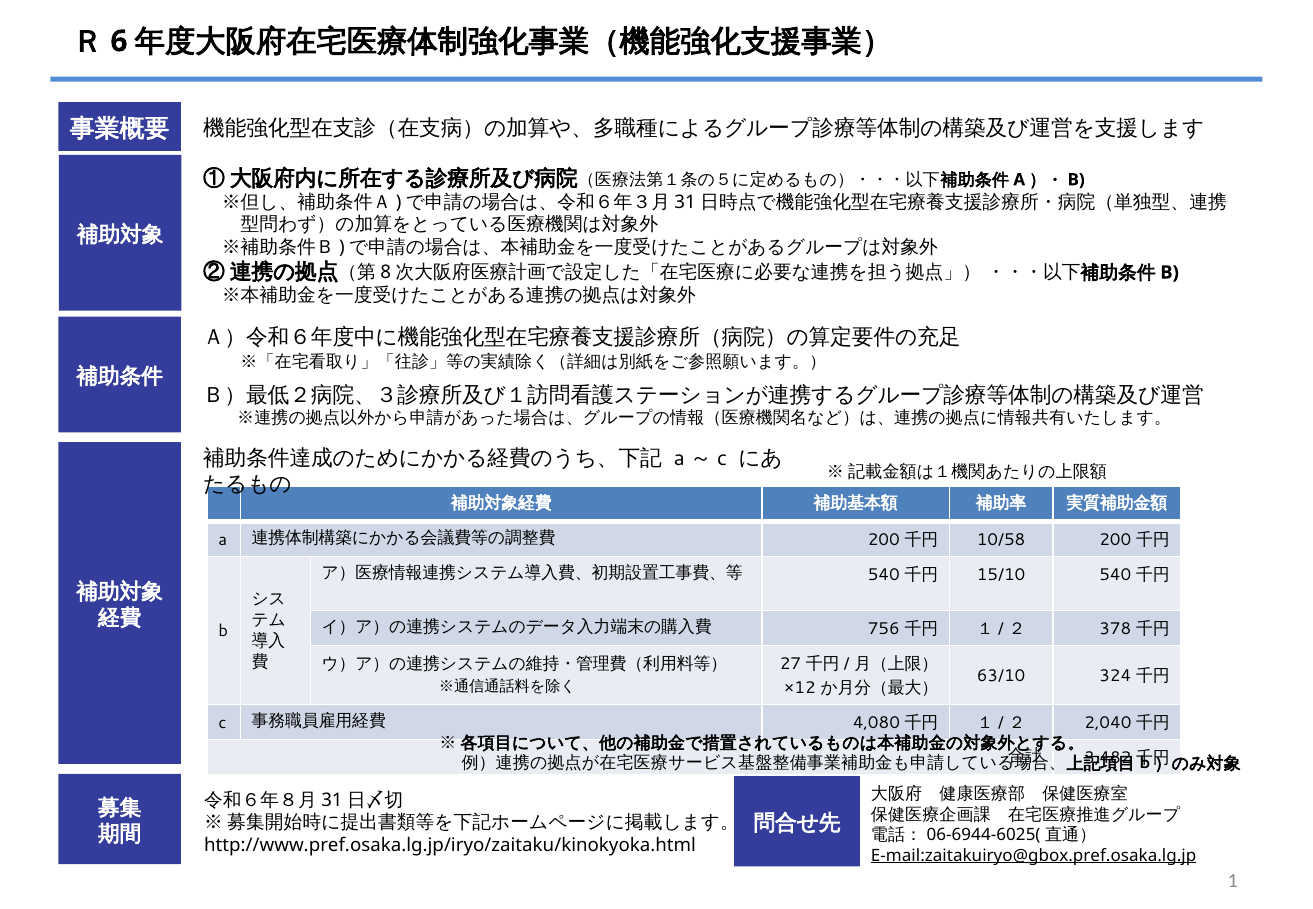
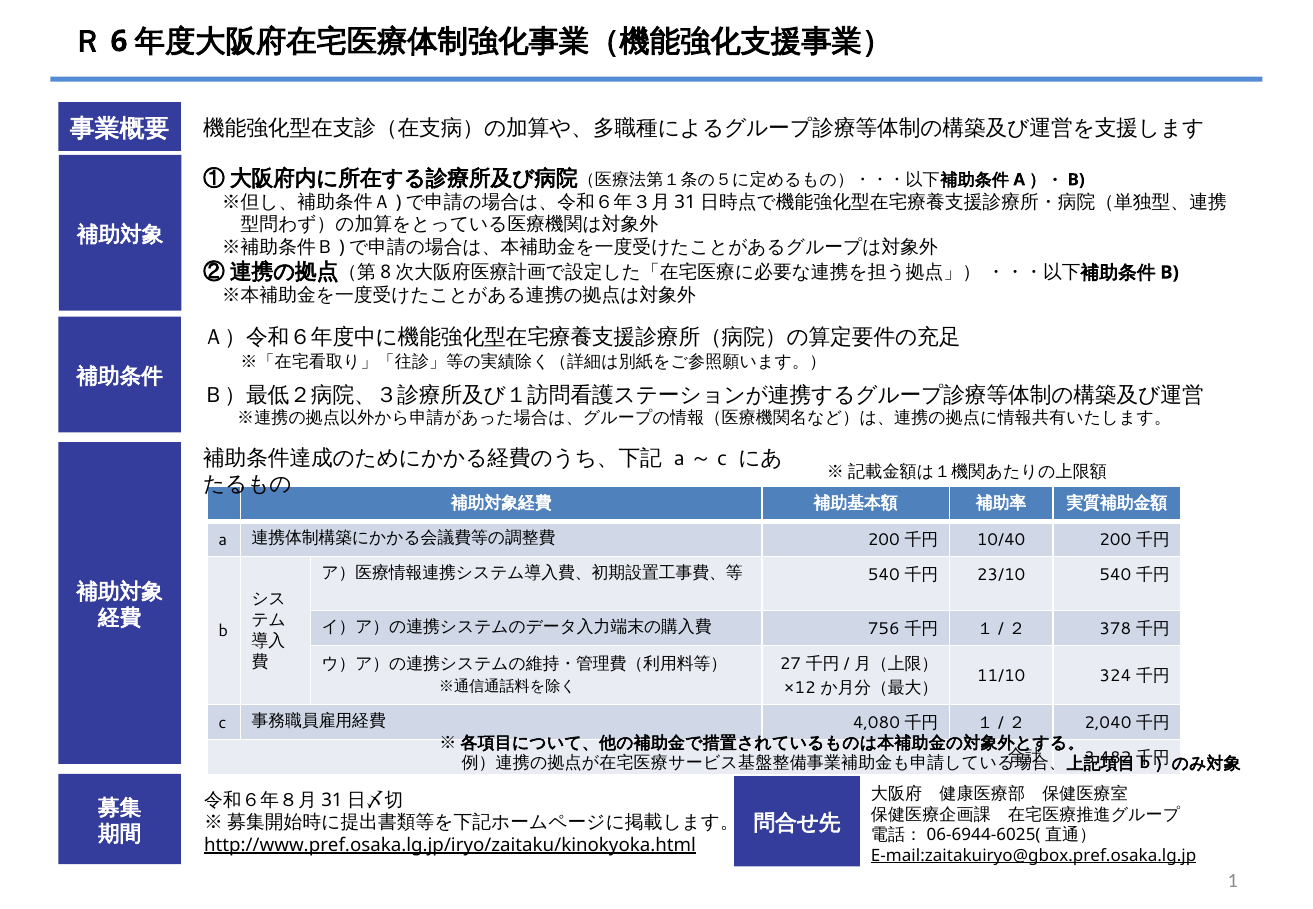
10/58: 10/58 -> 10/40 (1001, 540)
15/10: 15/10 -> 23/10 (1001, 575)
63/10: 63/10 -> 11/10 (1001, 676)
http://www.pref.osaka.lg.jp/iryo/zaitaku/kinokyoka.html underline: none -> present (450, 845)
